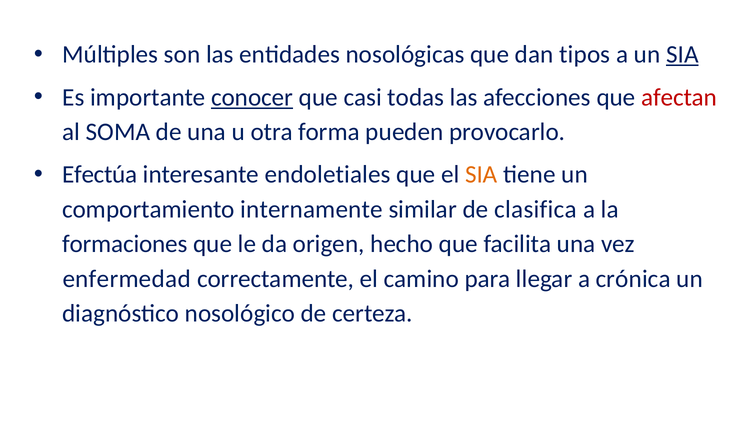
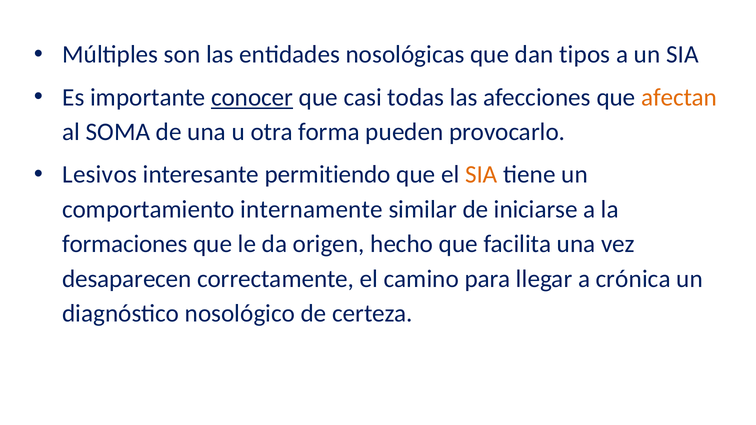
SIA underline: present -> none (682, 55)
afectan colour: red -> orange (679, 97)
Efectúa: Efectúa -> Lesivos (100, 175)
endoletiales: endoletiales -> permitiendo (328, 175)
clasifica: clasifica -> iniciarse (536, 210)
enfermedad: enfermedad -> desaparecen (127, 279)
